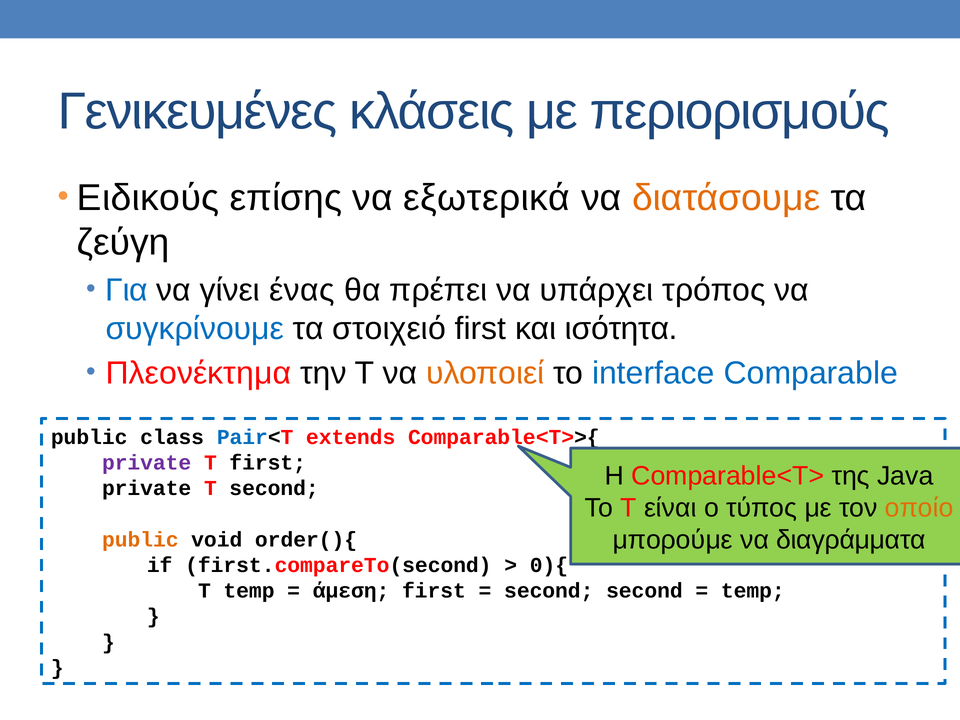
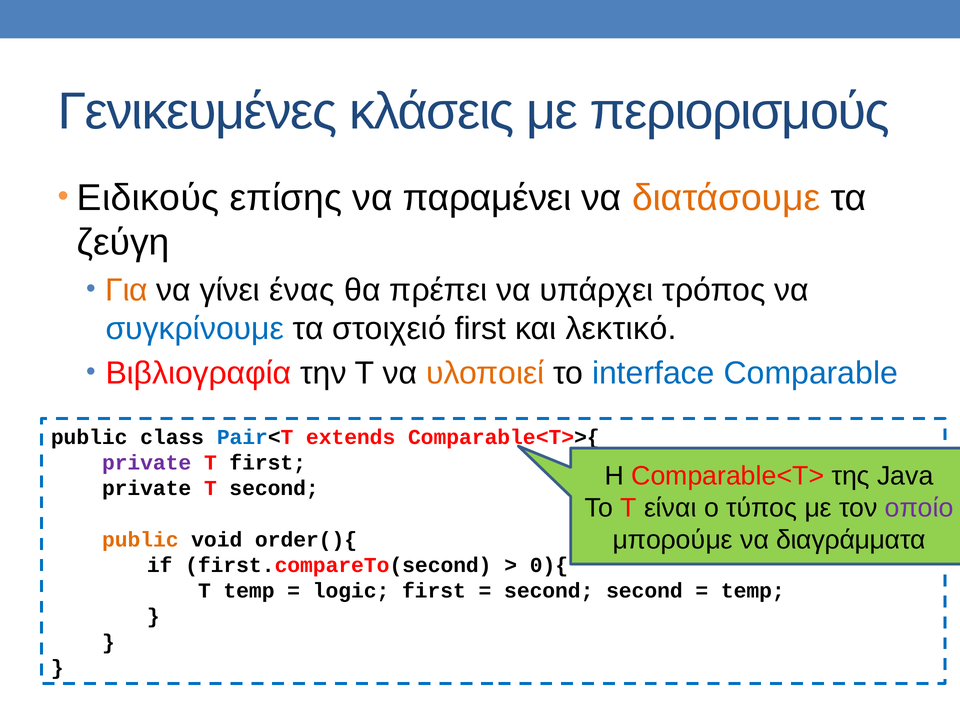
εξωτερικά: εξωτερικά -> παραμένει (487, 198)
Για colour: blue -> orange (127, 290)
ισότητα: ισότητα -> λεκτικό (621, 328)
Πλεονέκτημα: Πλεονέκτημα -> Βιβλιογραφία (198, 373)
οποίο colour: orange -> purple (919, 508)
άμεση: άμεση -> logic (351, 591)
